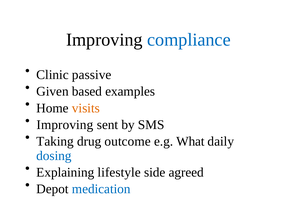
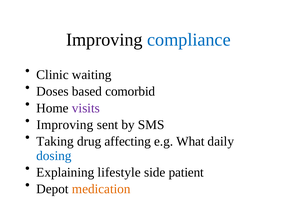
passive: passive -> waiting (92, 75)
Given: Given -> Doses (53, 91)
examples: examples -> comorbid (130, 91)
visits colour: orange -> purple (86, 108)
outcome: outcome -> affecting (128, 141)
agreed: agreed -> patient (186, 172)
medication colour: blue -> orange (101, 189)
